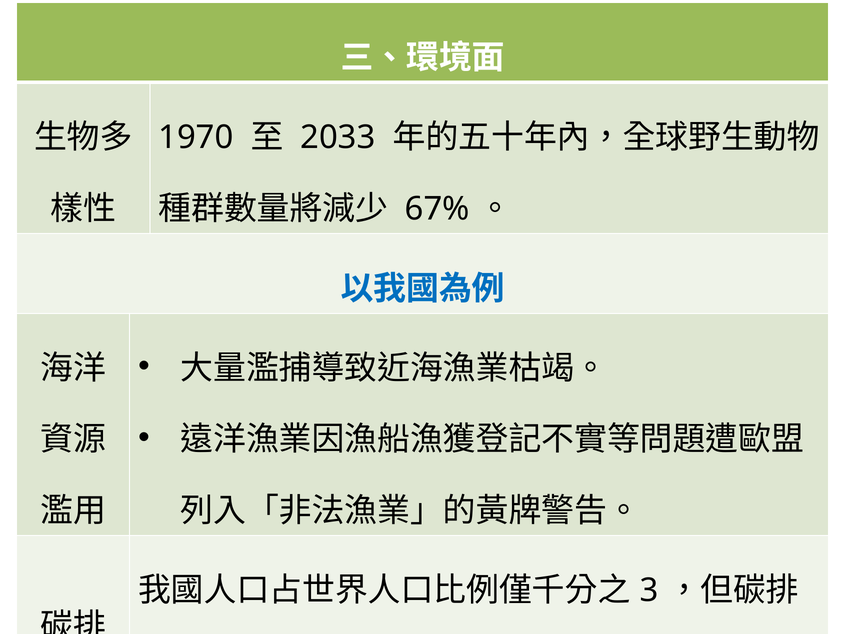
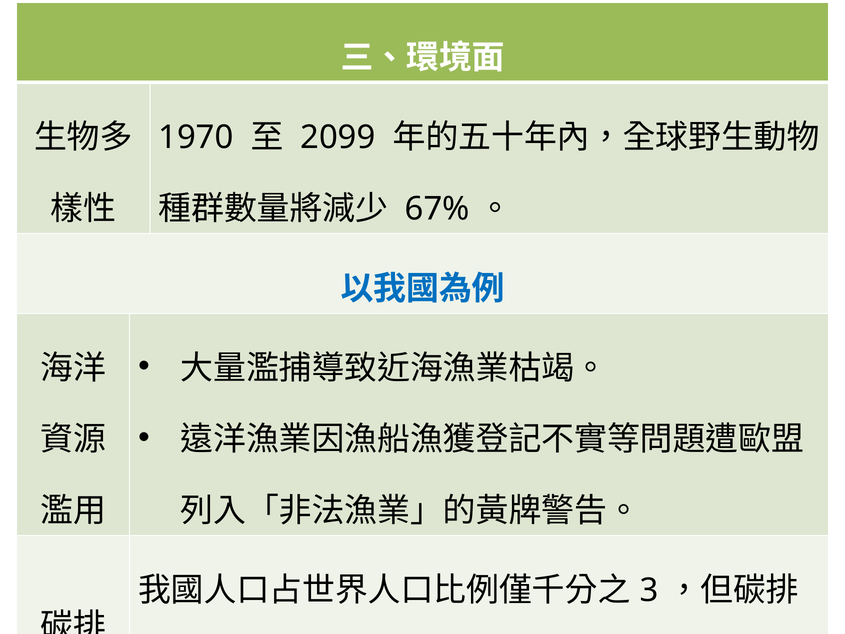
2033: 2033 -> 2099 (338, 137)
